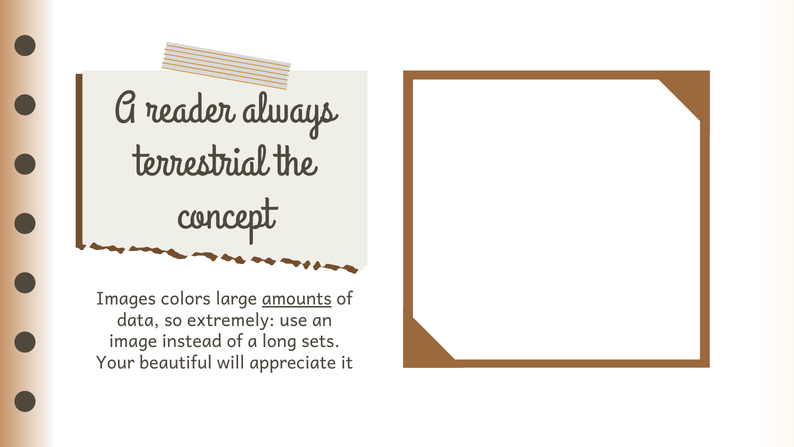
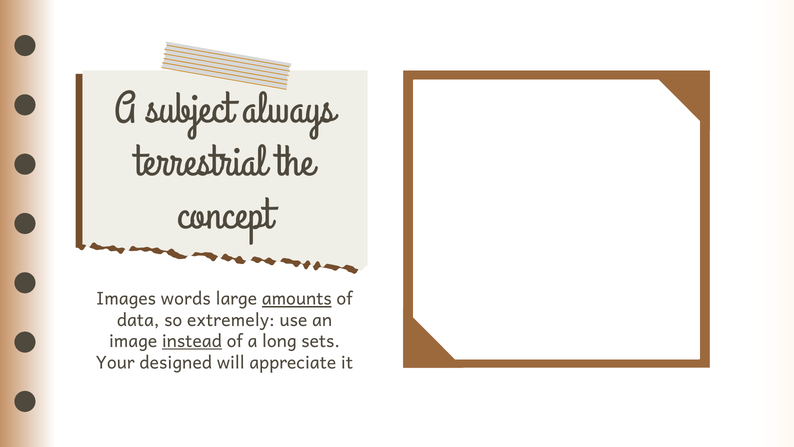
reader: reader -> subject (189, 107)
colors: colors -> words (186, 299)
instead underline: none -> present (192, 341)
beautiful: beautiful -> designed (176, 362)
